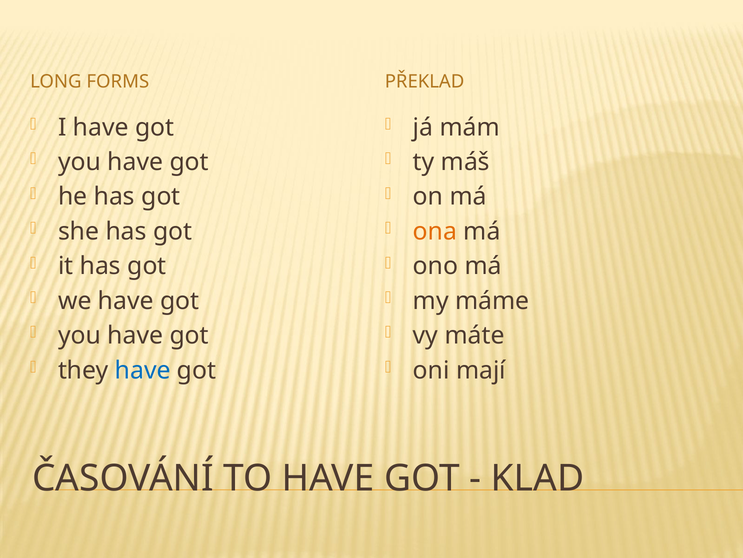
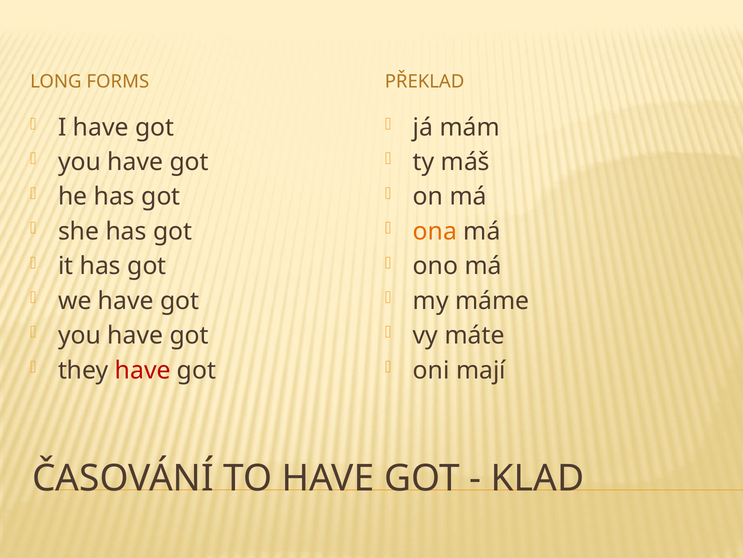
have colour: blue -> red (143, 370)
